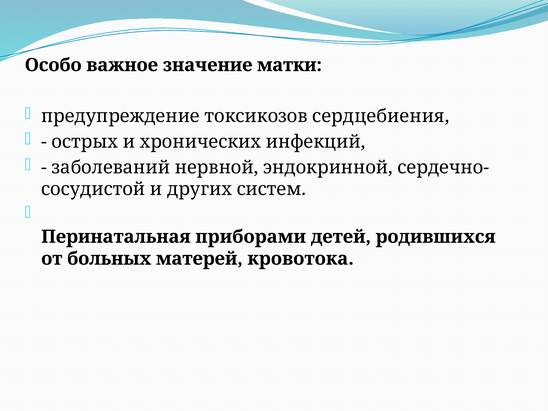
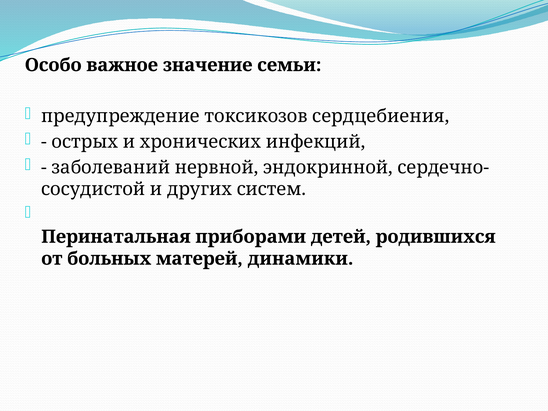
матки: матки -> семьи (289, 65)
кровотока: кровотока -> динамики (301, 259)
